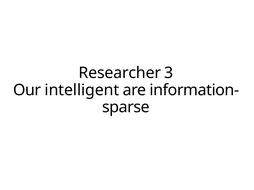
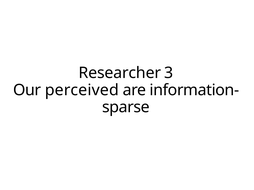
intelligent: intelligent -> perceived (82, 90)
